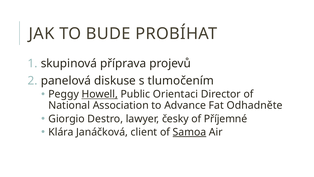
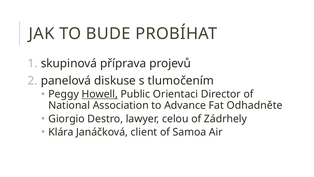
česky: česky -> celou (175, 119)
Příjemné: Příjemné -> Zádrhely (225, 119)
Samoa underline: present -> none (189, 132)
